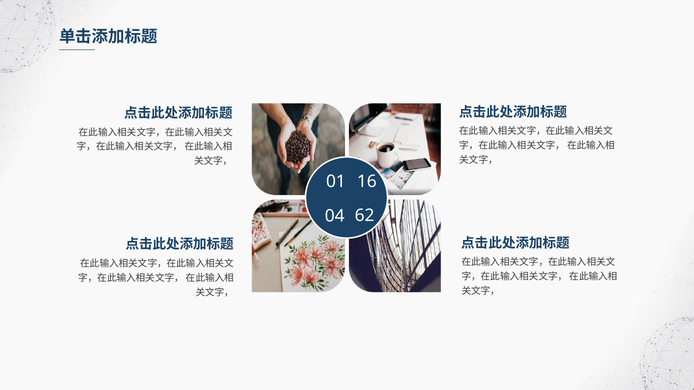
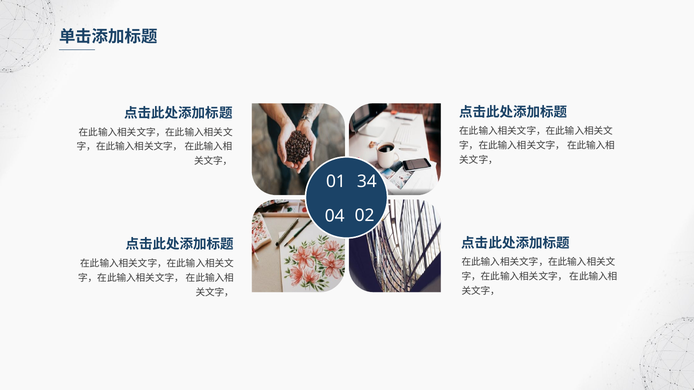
16: 16 -> 34 (367, 182)
62: 62 -> 02 (365, 216)
